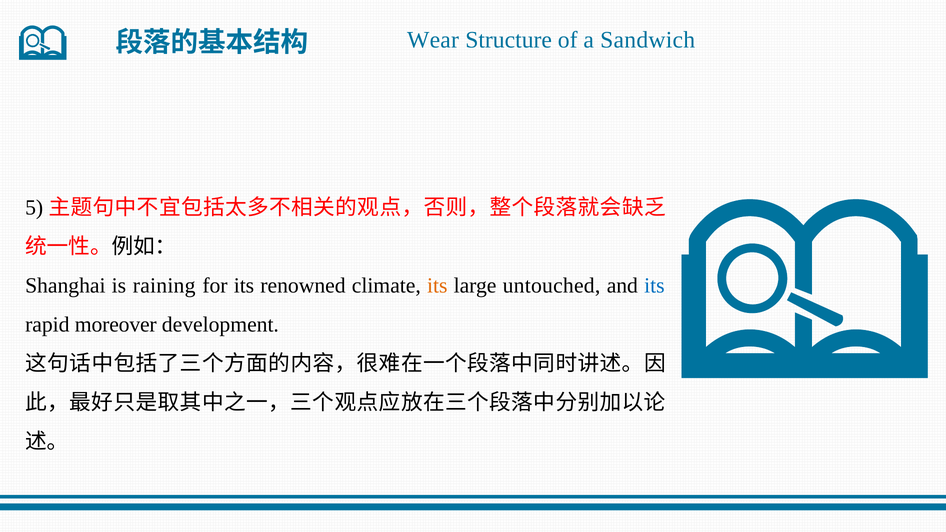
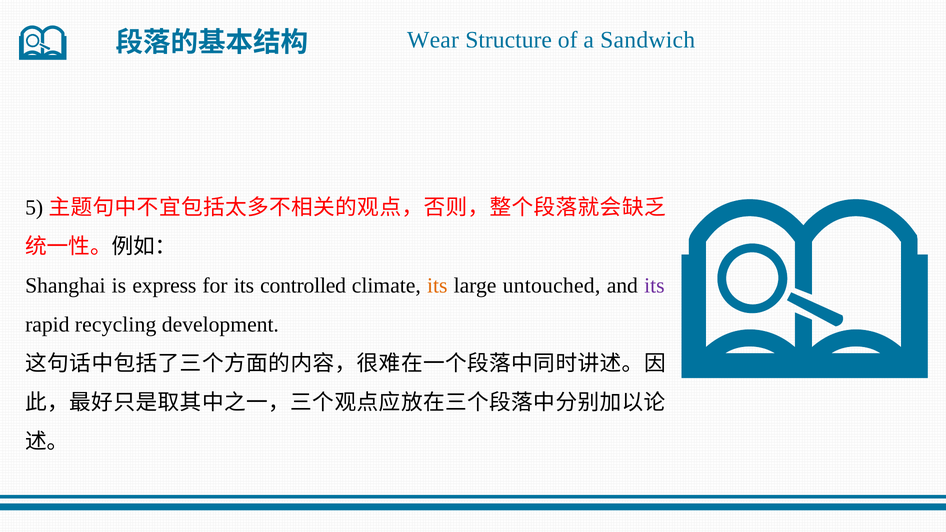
raining: raining -> express (164, 286)
renowned: renowned -> controlled (303, 286)
its colour: blue -> purple (654, 286)
moreover: moreover -> recycling (116, 325)
